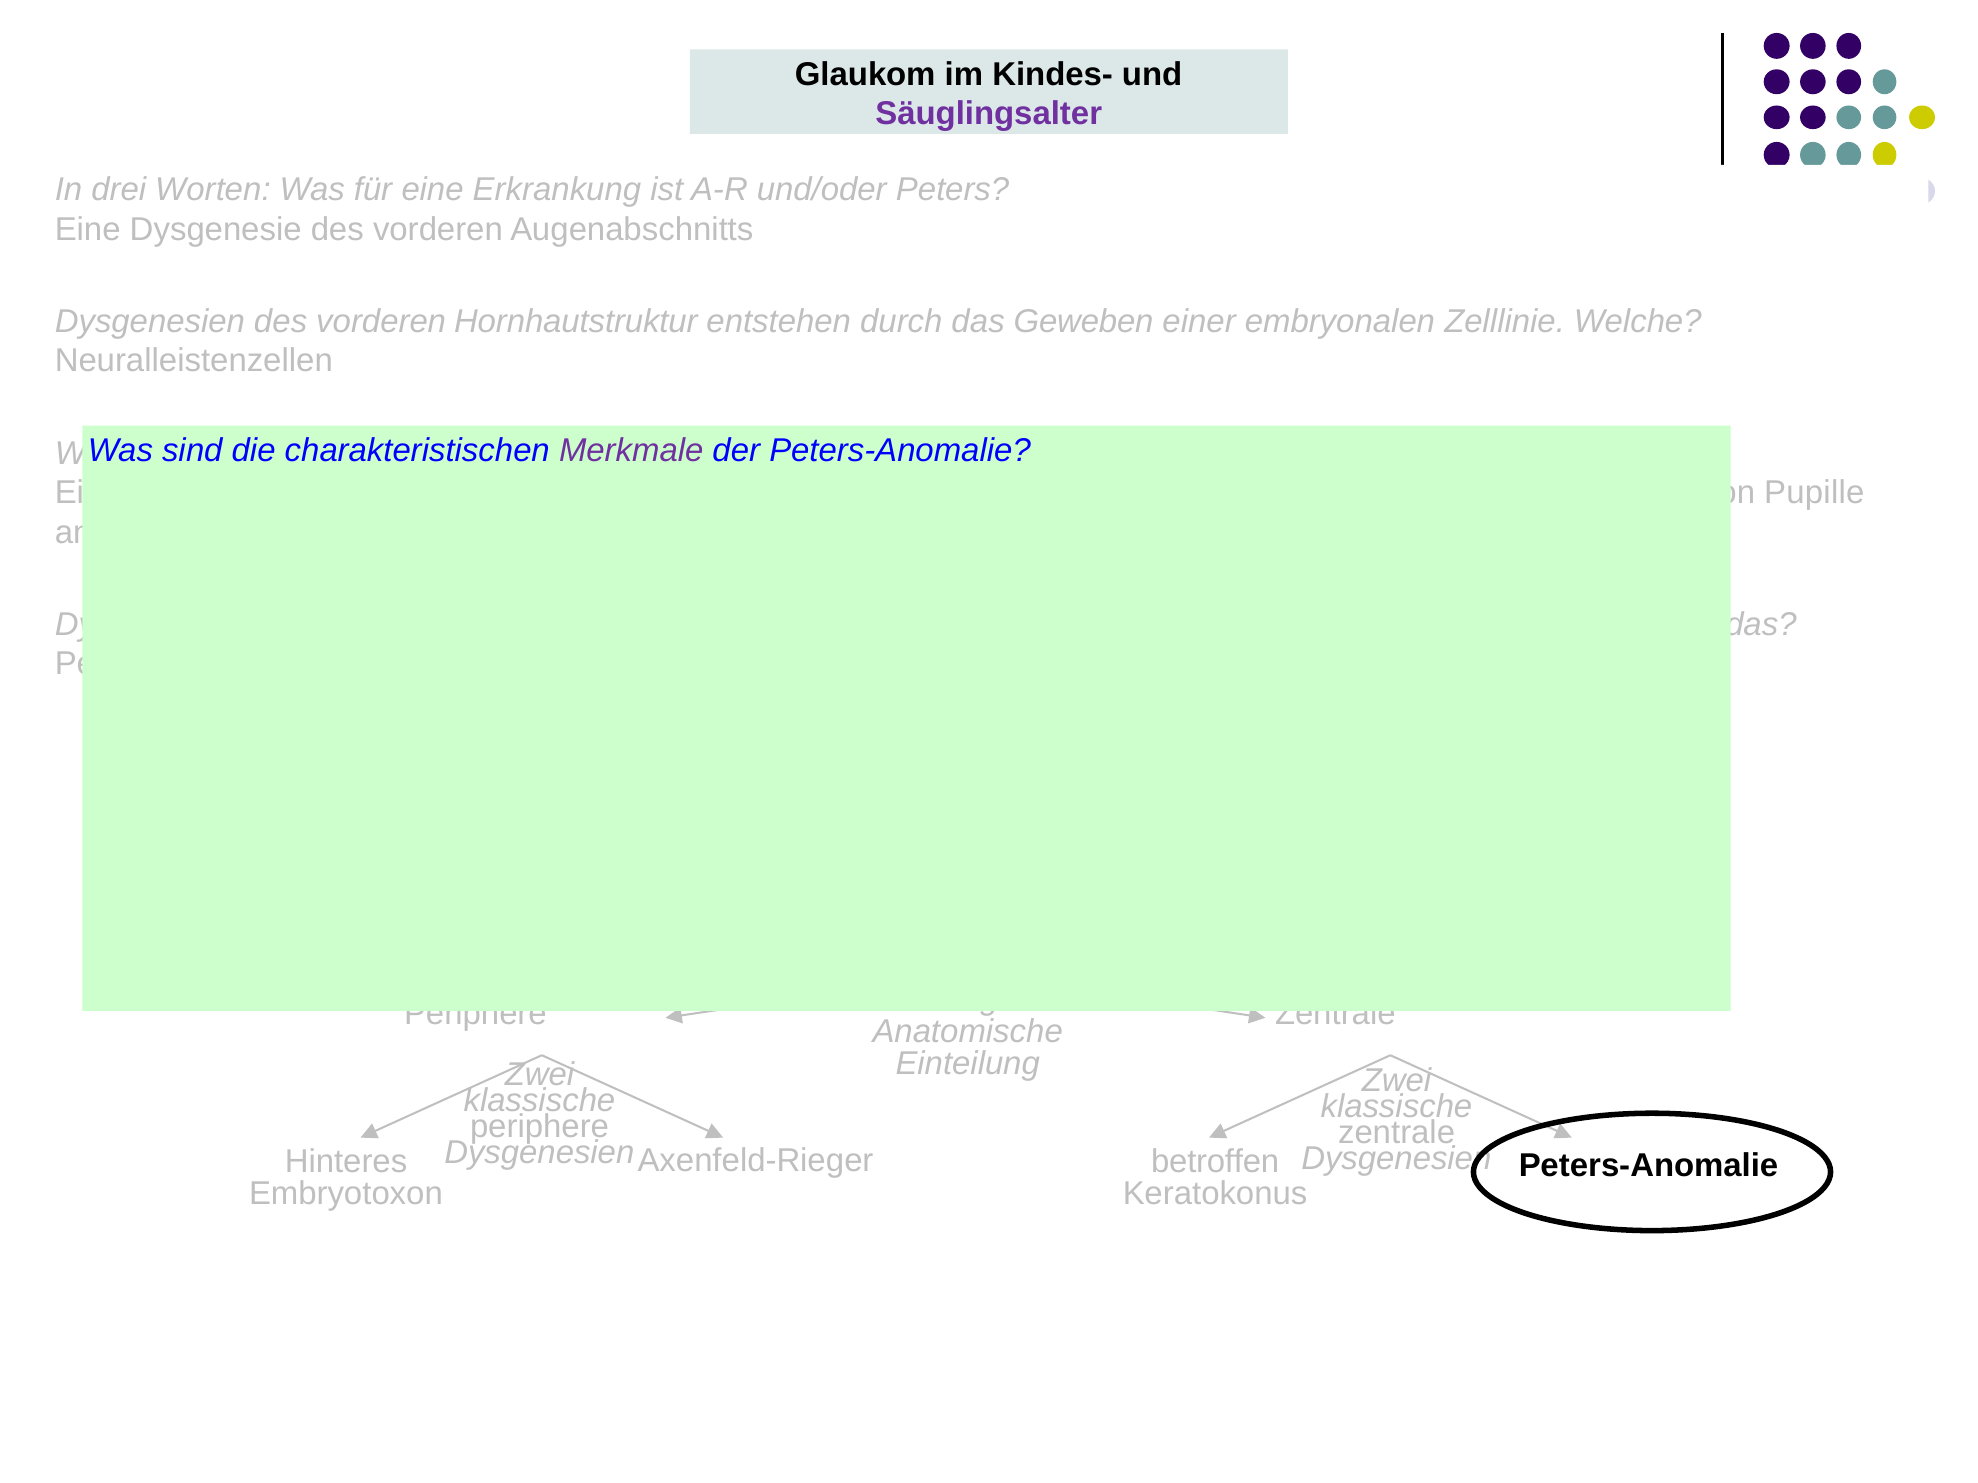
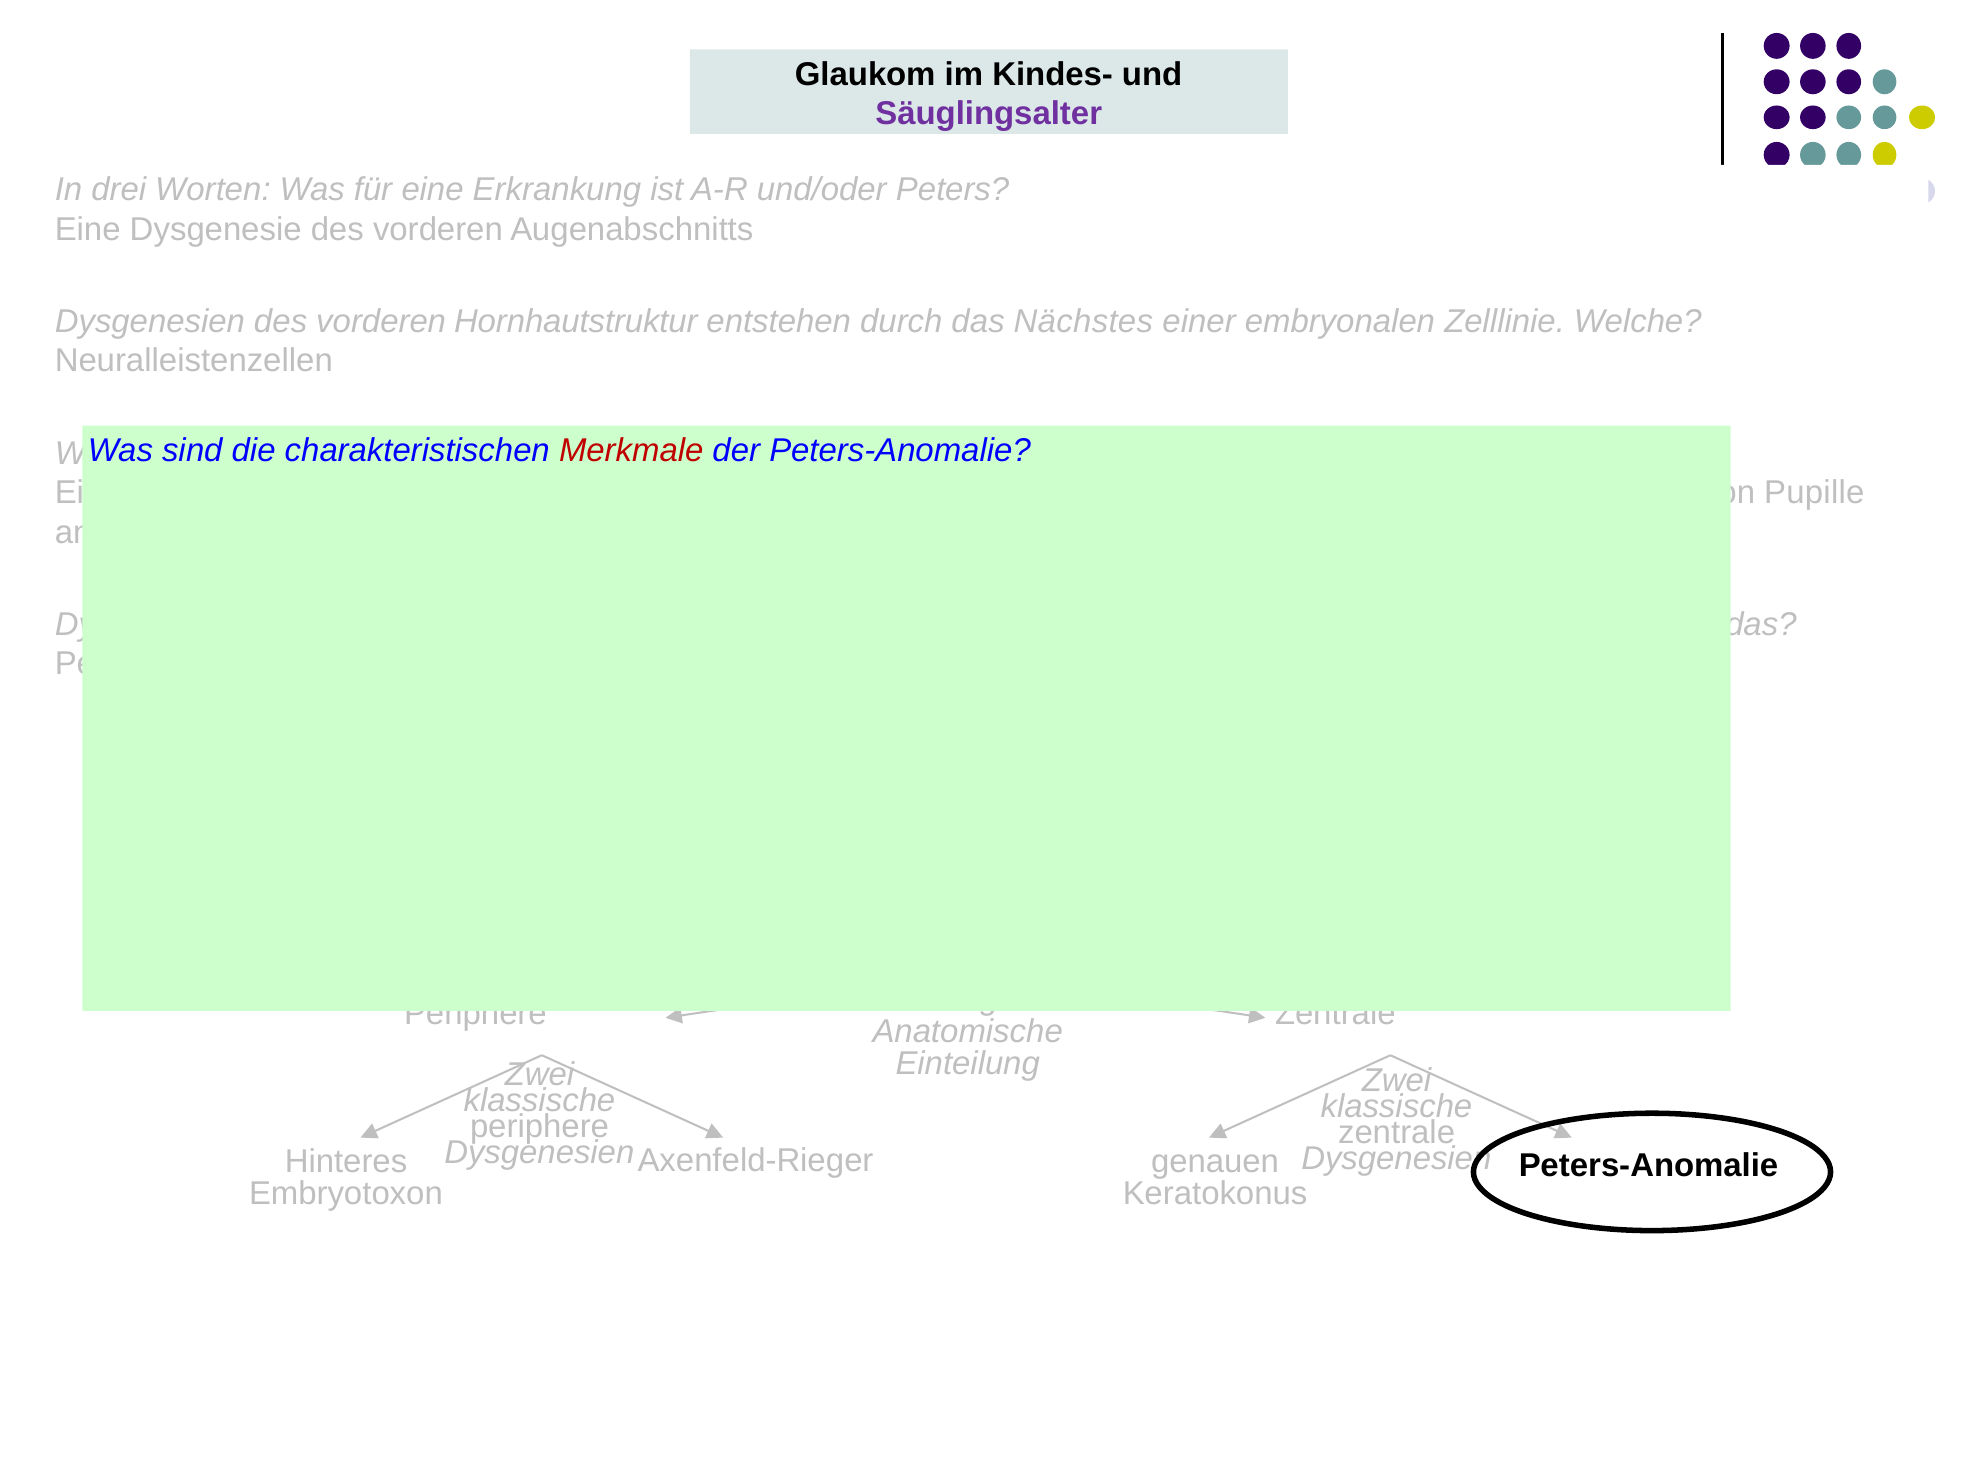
das Geweben: Geweben -> Nächstes (1083, 321)
Merkmale colour: purple -> red (631, 451)
Axenfeld-Rieger betroffen: betroffen -> genauen (1215, 1162)
